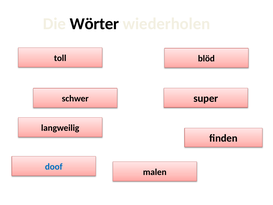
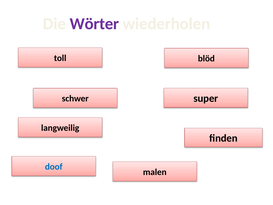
Wörter colour: black -> purple (94, 24)
